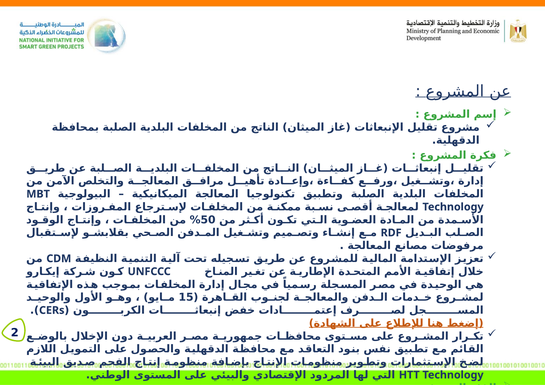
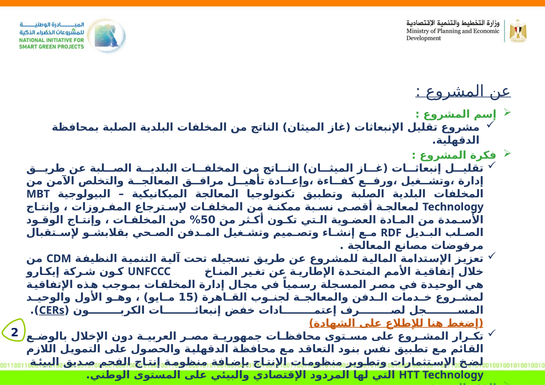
CERs underline: none -> present (52, 311)
